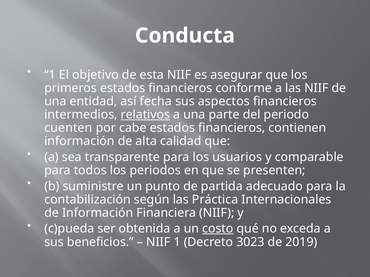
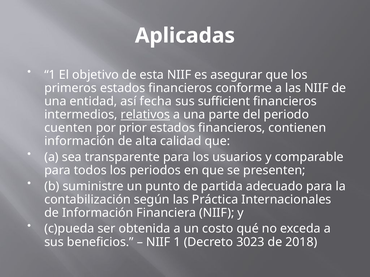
Conducta: Conducta -> Aplicadas (185, 36)
aspectos: aspectos -> sufficient (224, 101)
cabe: cabe -> prior (133, 128)
costo underline: present -> none (218, 229)
2019: 2019 -> 2018 (301, 242)
